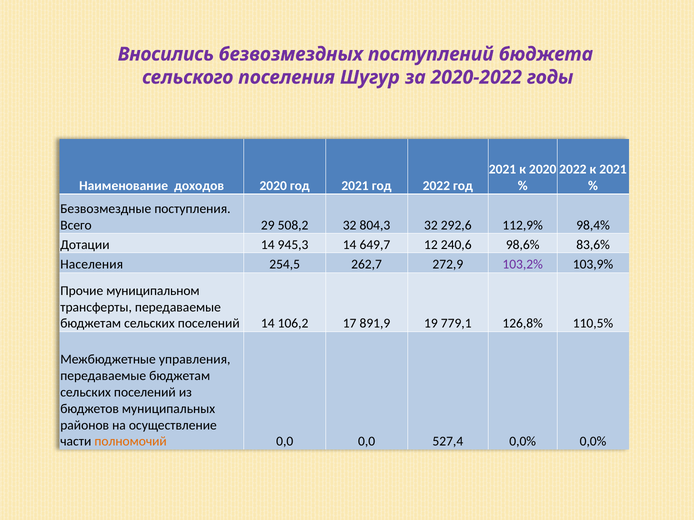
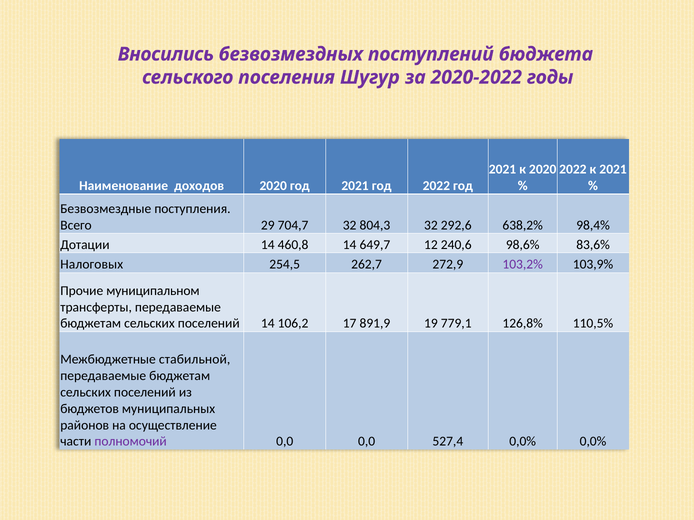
508,2: 508,2 -> 704,7 (293, 225)
112,9%: 112,9% -> 638,2% (523, 225)
945,3: 945,3 -> 460,8 (293, 245)
Населения: Населения -> Налоговых (92, 265)
управления: управления -> стабильной (195, 360)
полномочий colour: orange -> purple (131, 442)
